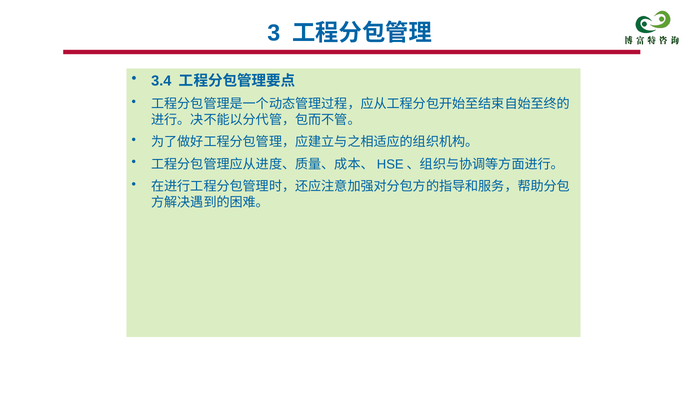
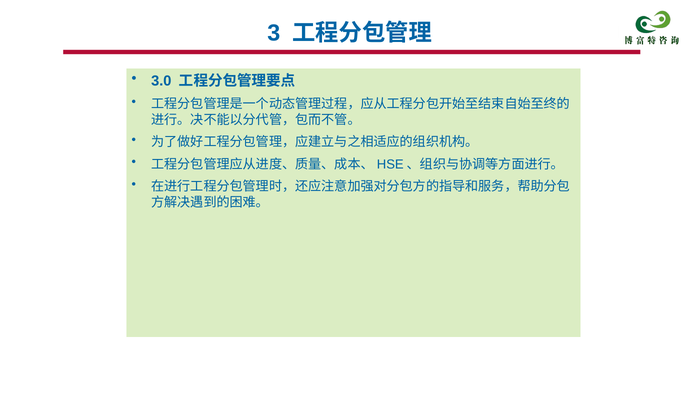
3.4: 3.4 -> 3.0 (161, 81)
